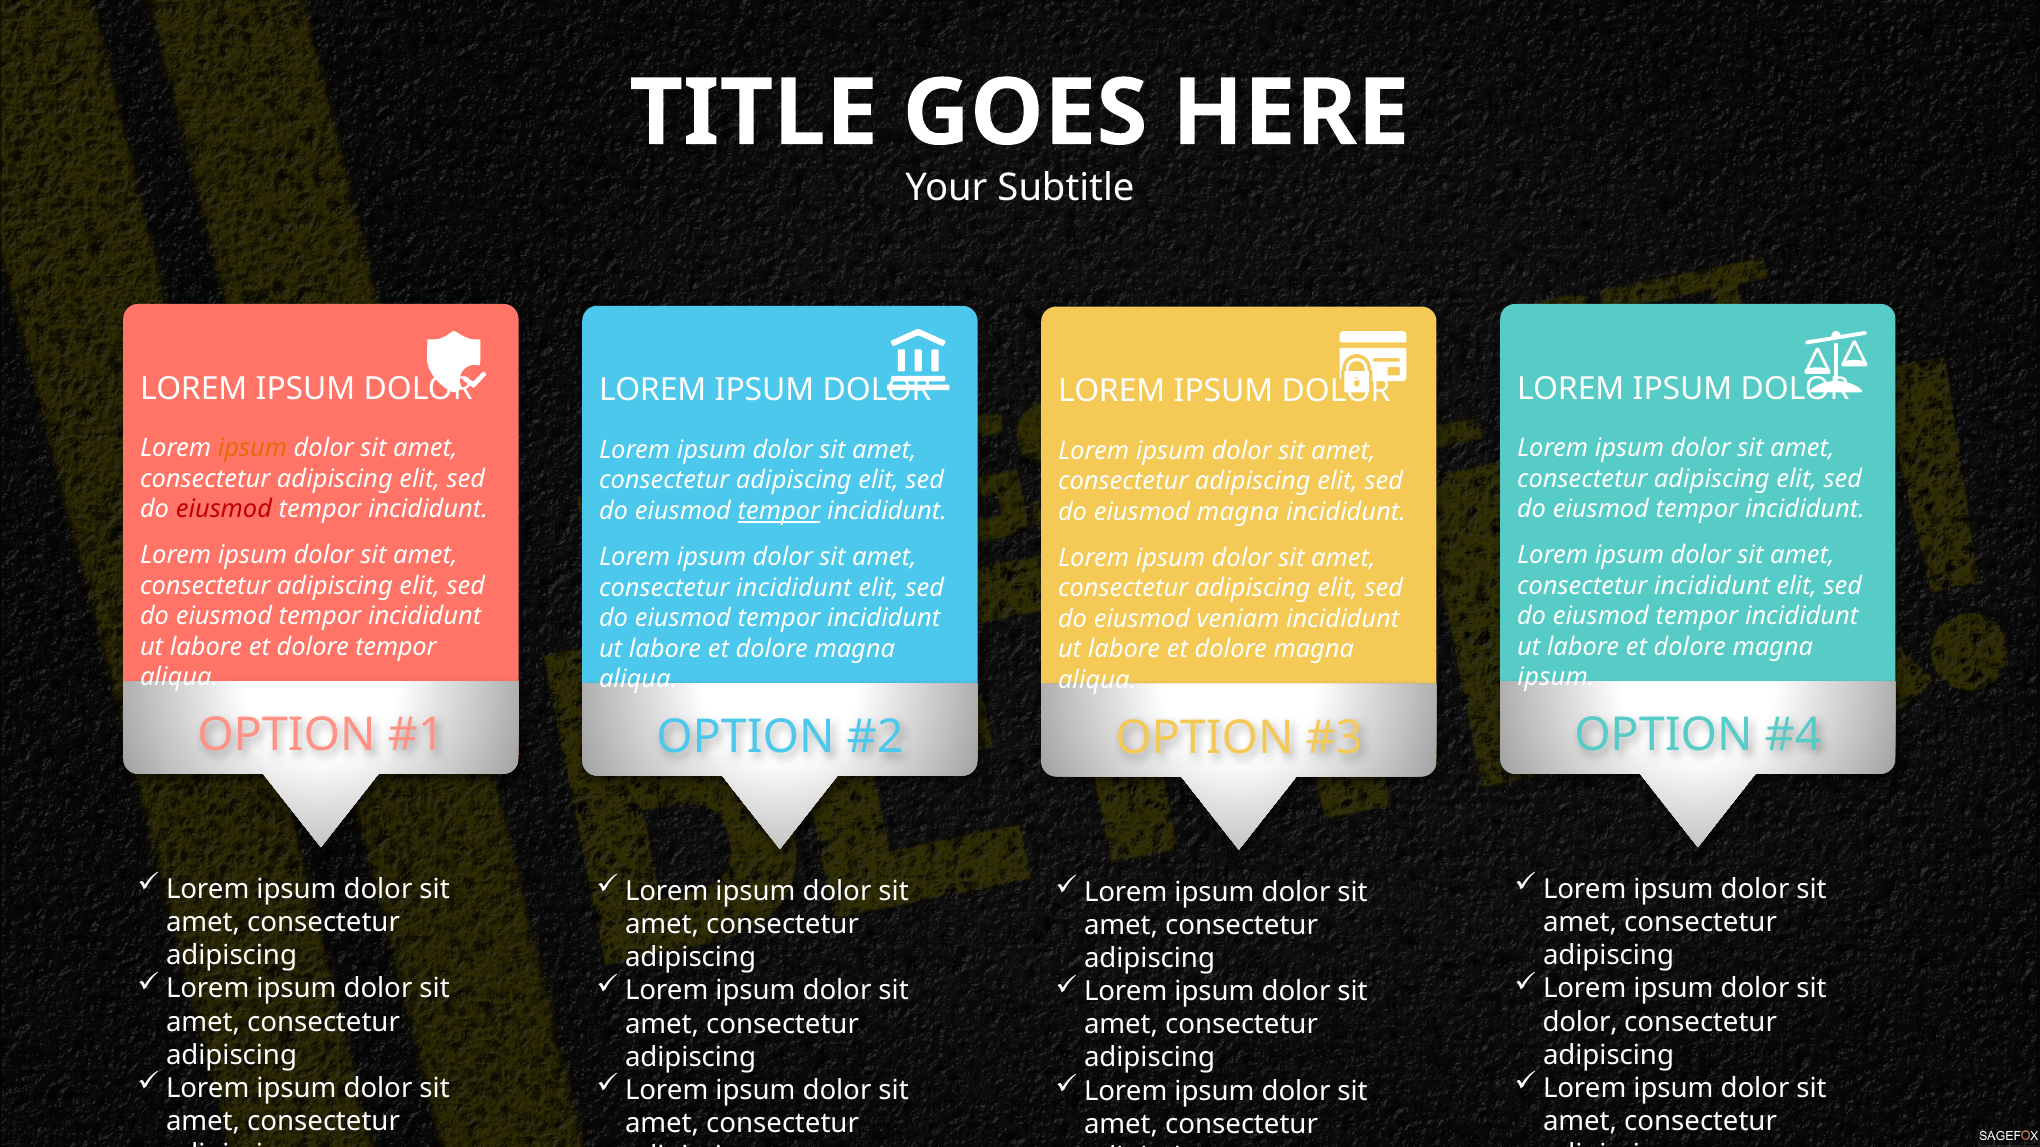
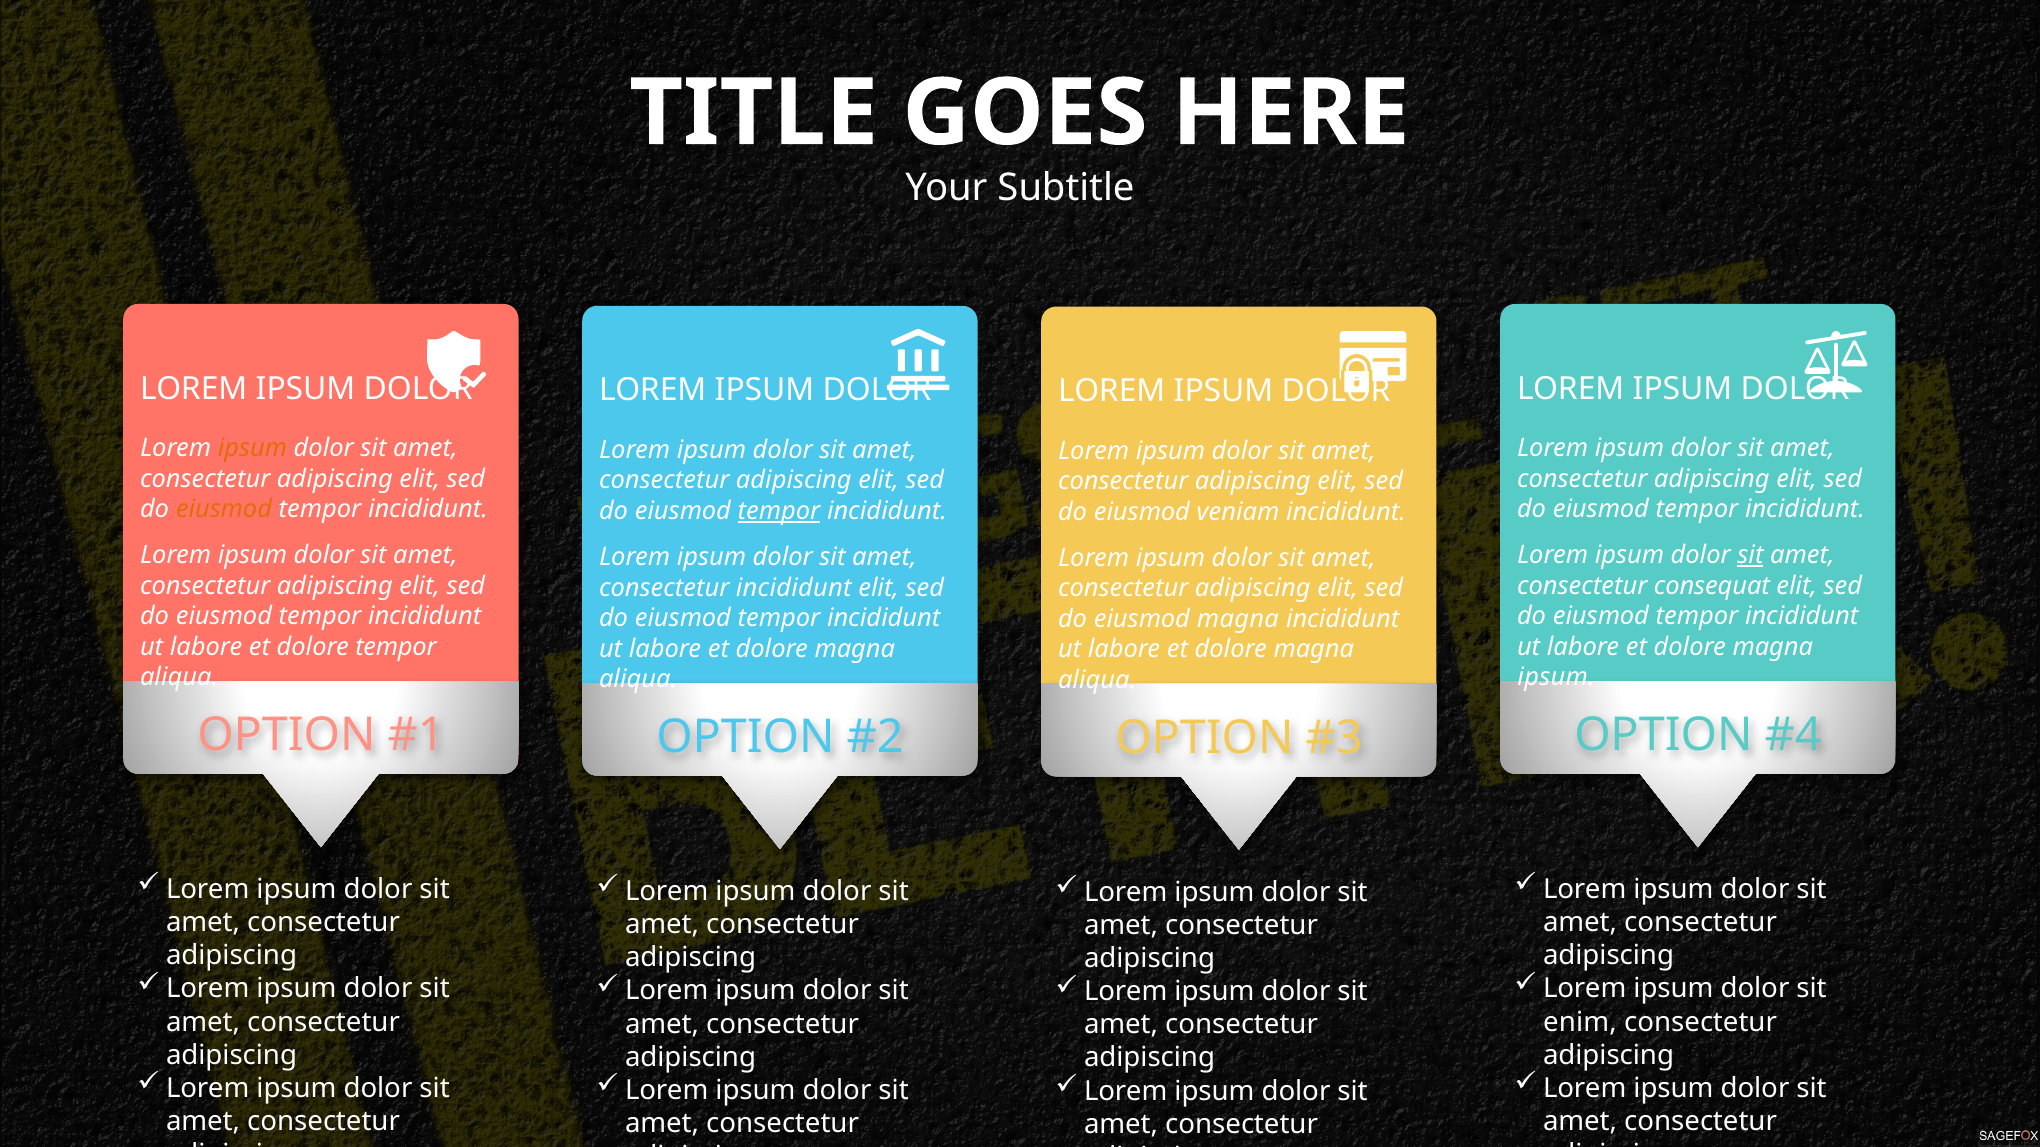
eiusmod colour: red -> orange (224, 509)
eiusmod magna: magna -> veniam (1238, 512)
sit underline: none -> present (1750, 555)
incididunt: incididunt -> consequat (1712, 586)
eiusmod veniam: veniam -> magna (1238, 619)
dolor: dolor -> enim (1580, 1022)
